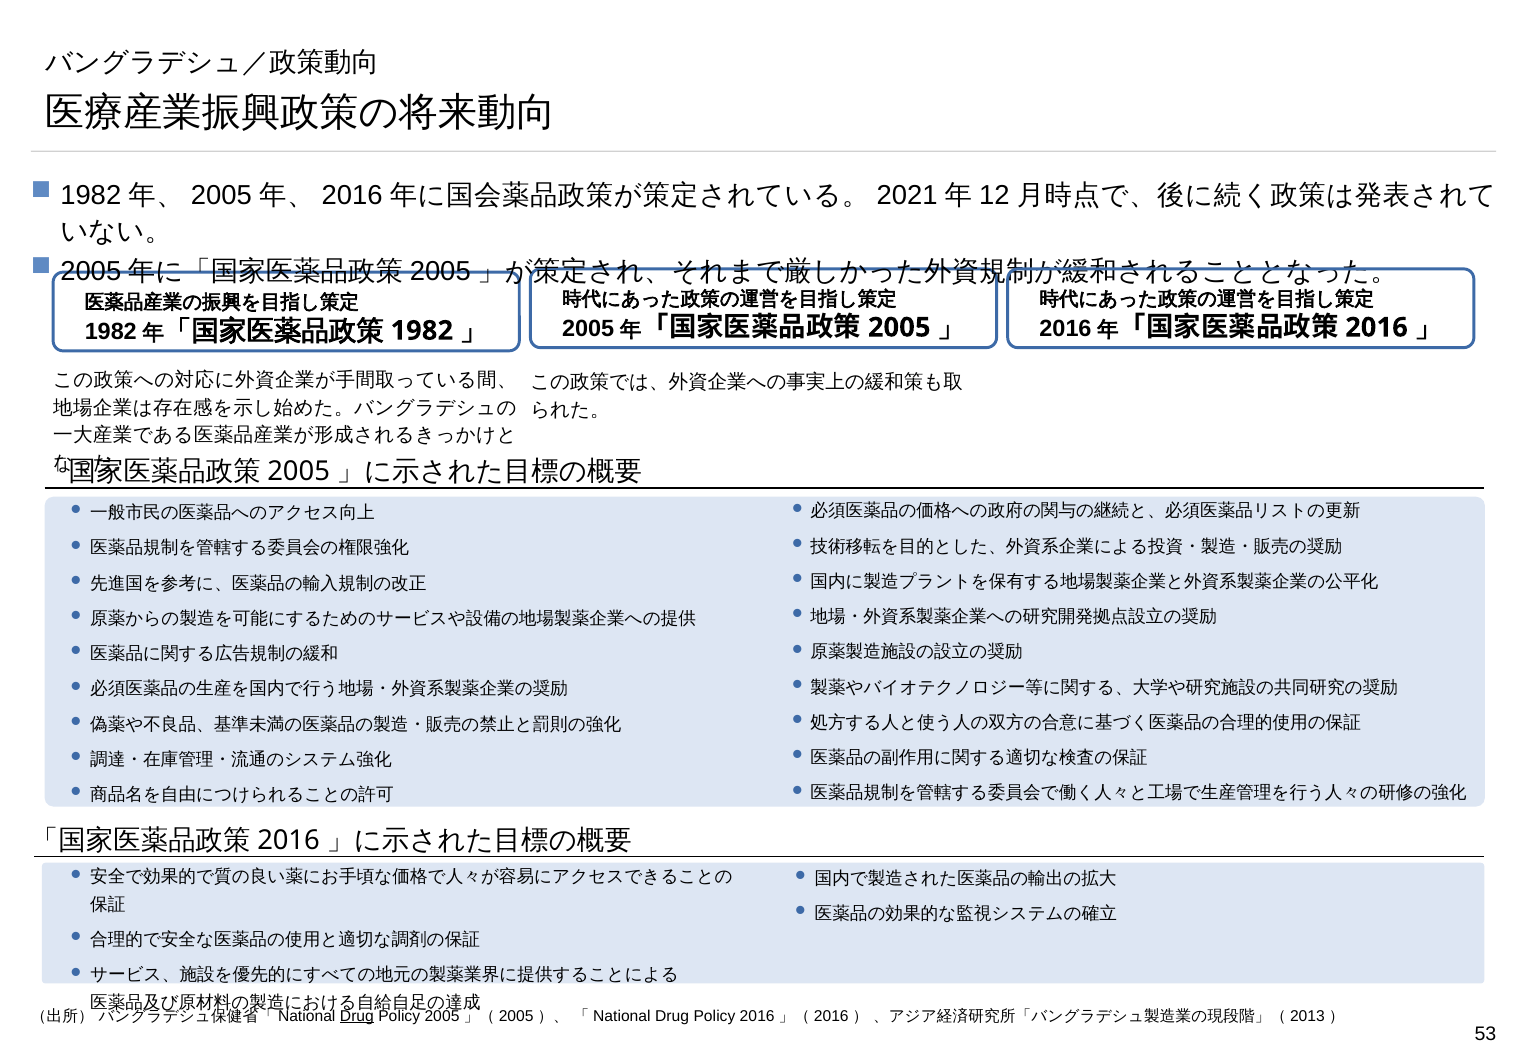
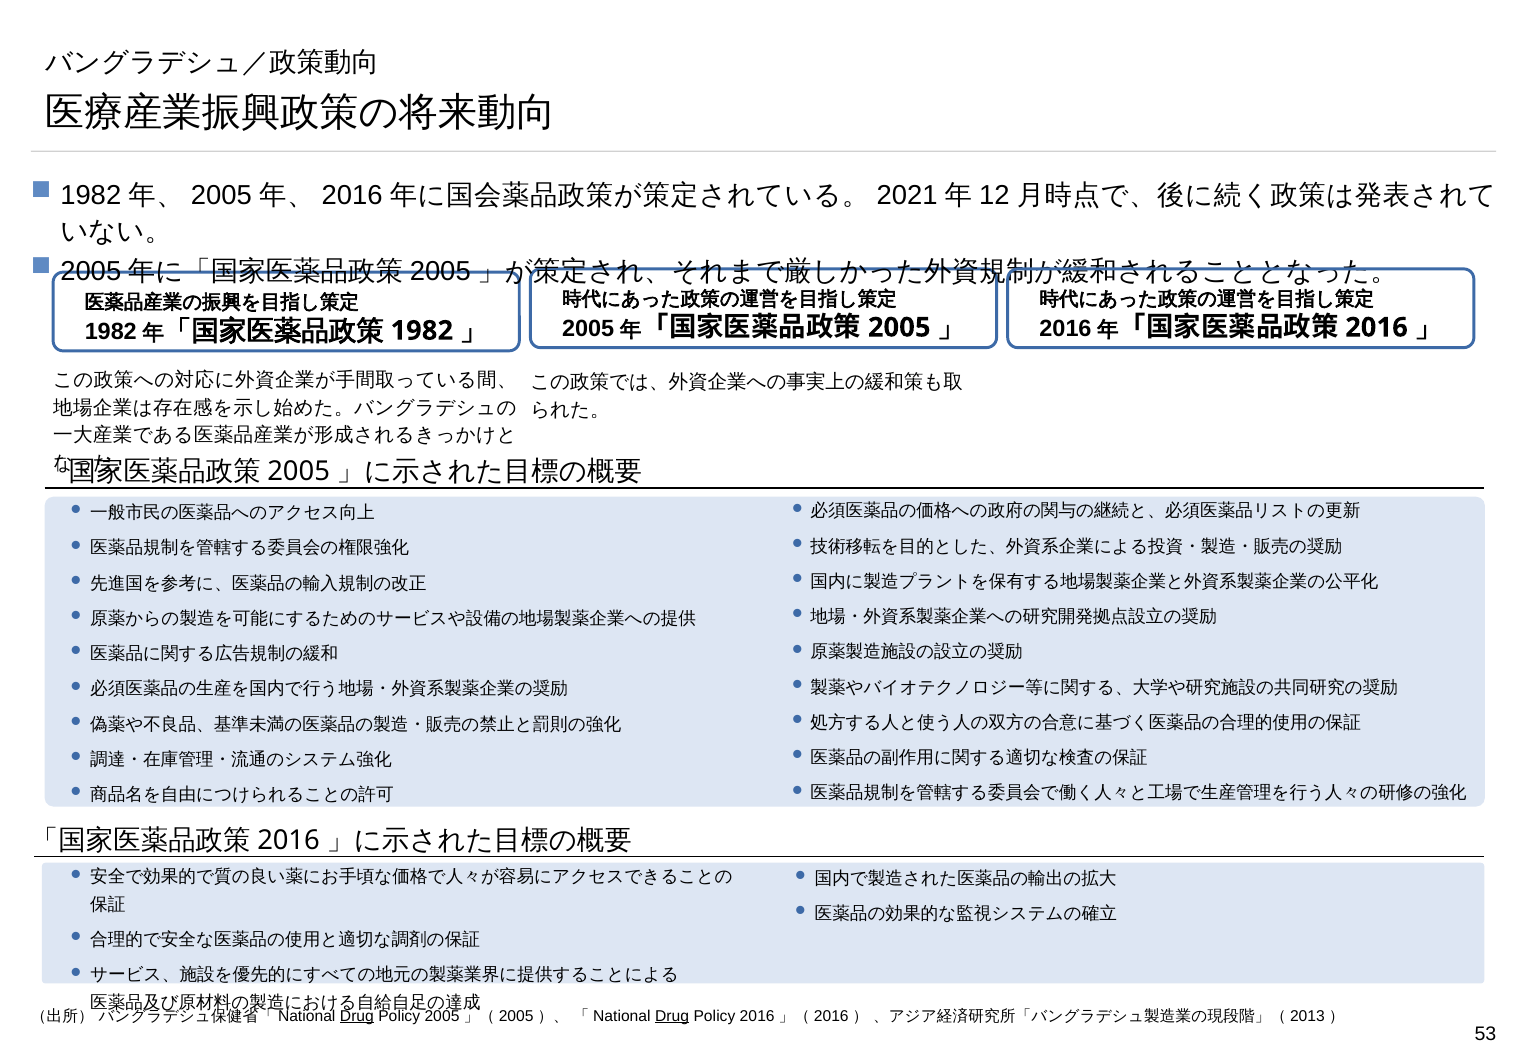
Drug underline: none -> present (672, 1016)
